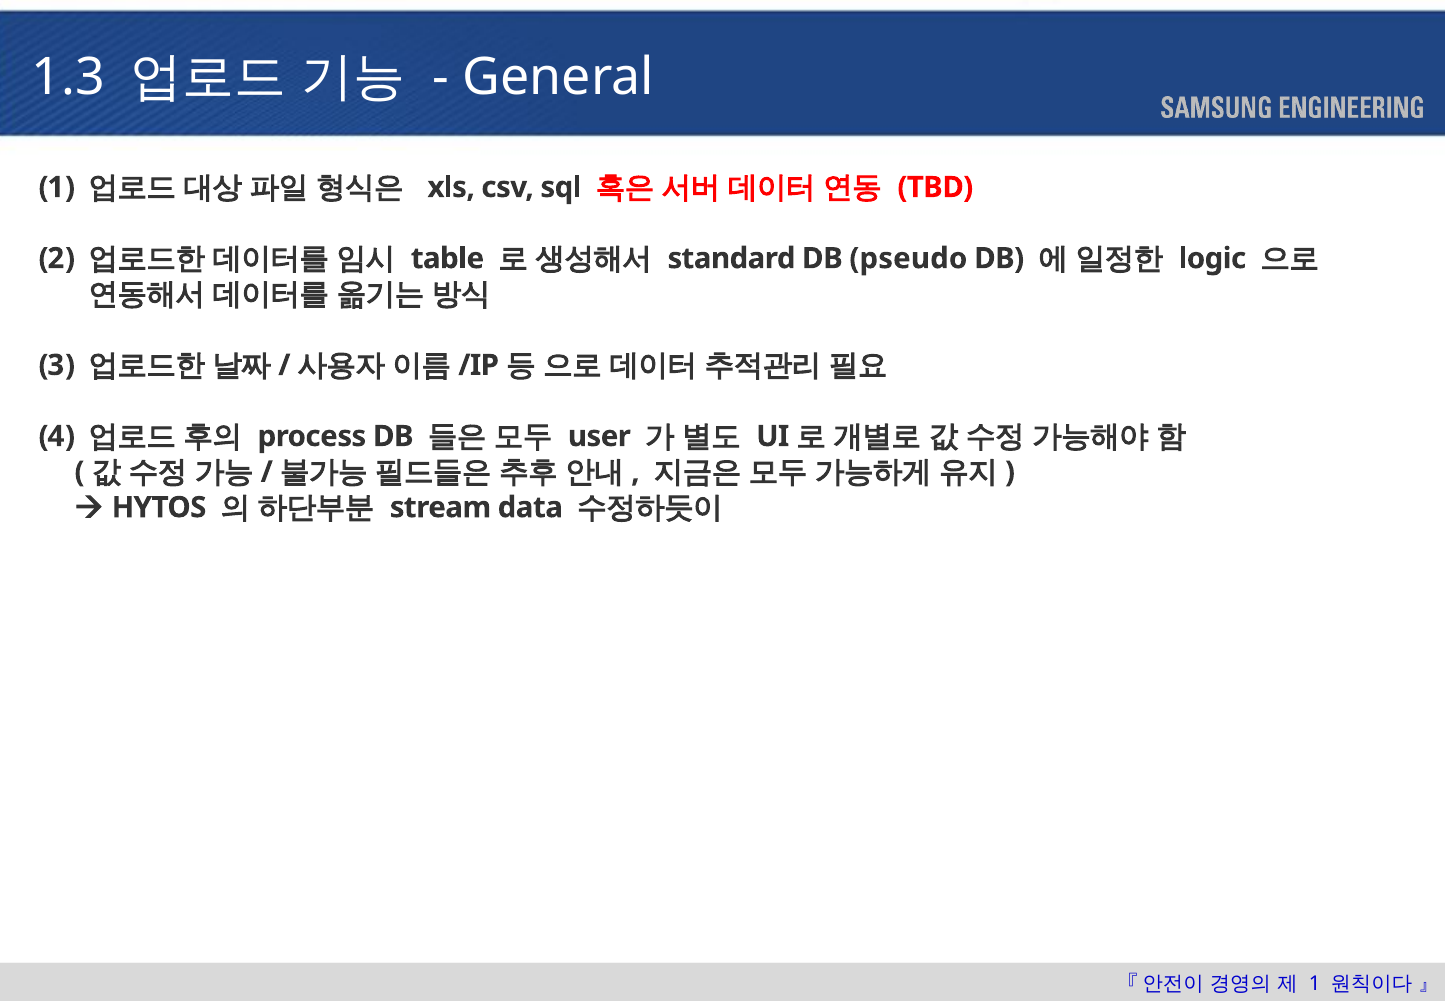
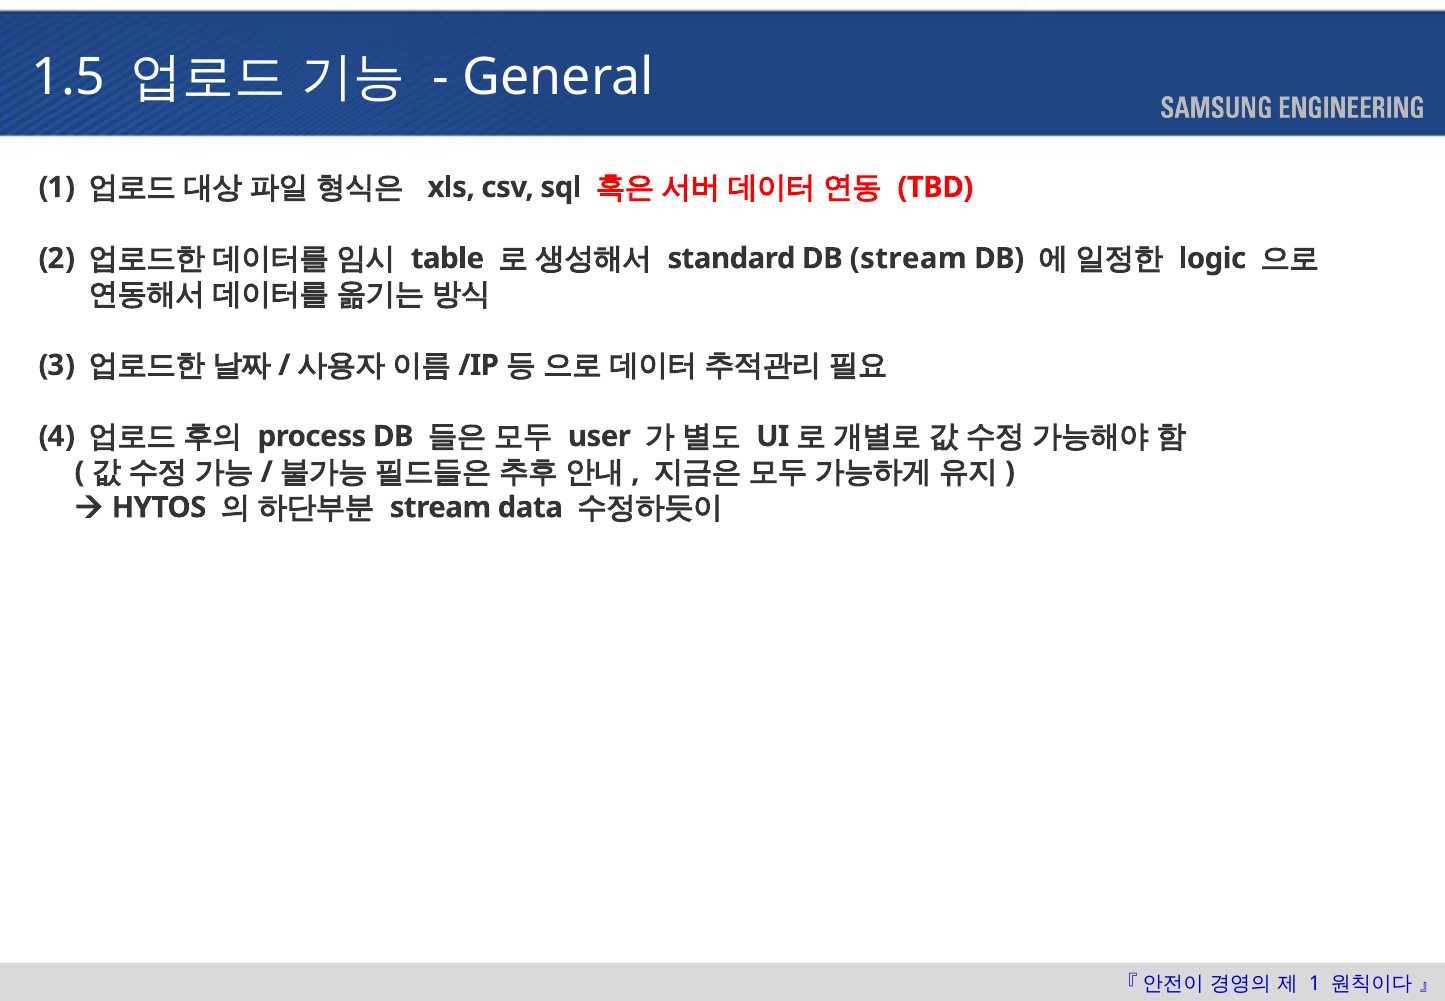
1.3: 1.3 -> 1.5 (68, 78)
DB pseudo: pseudo -> stream (908, 258)
